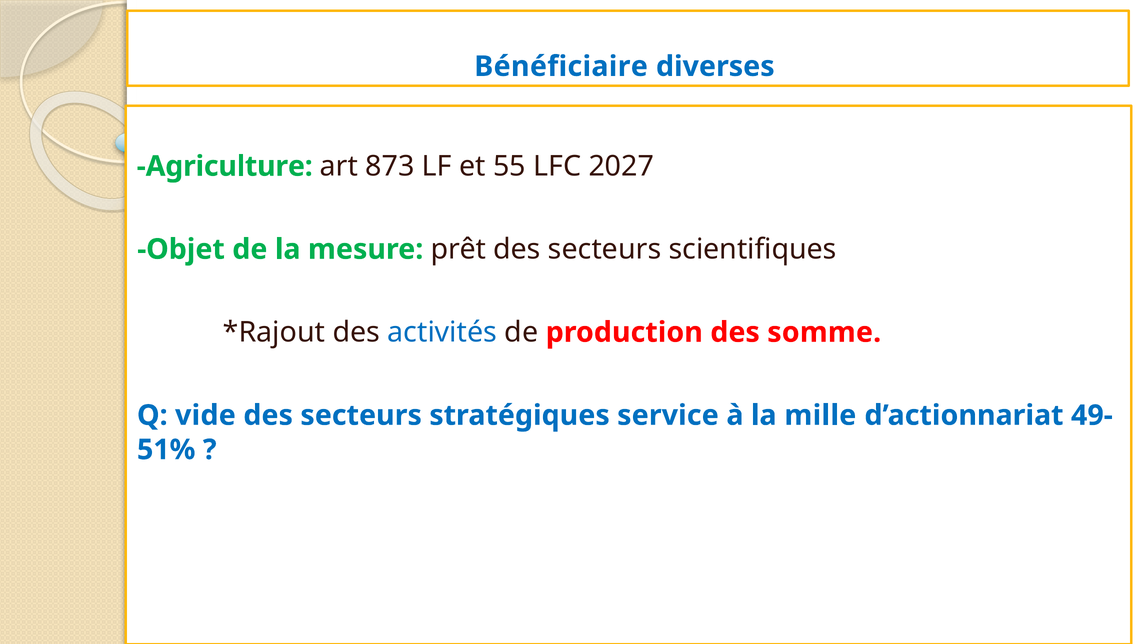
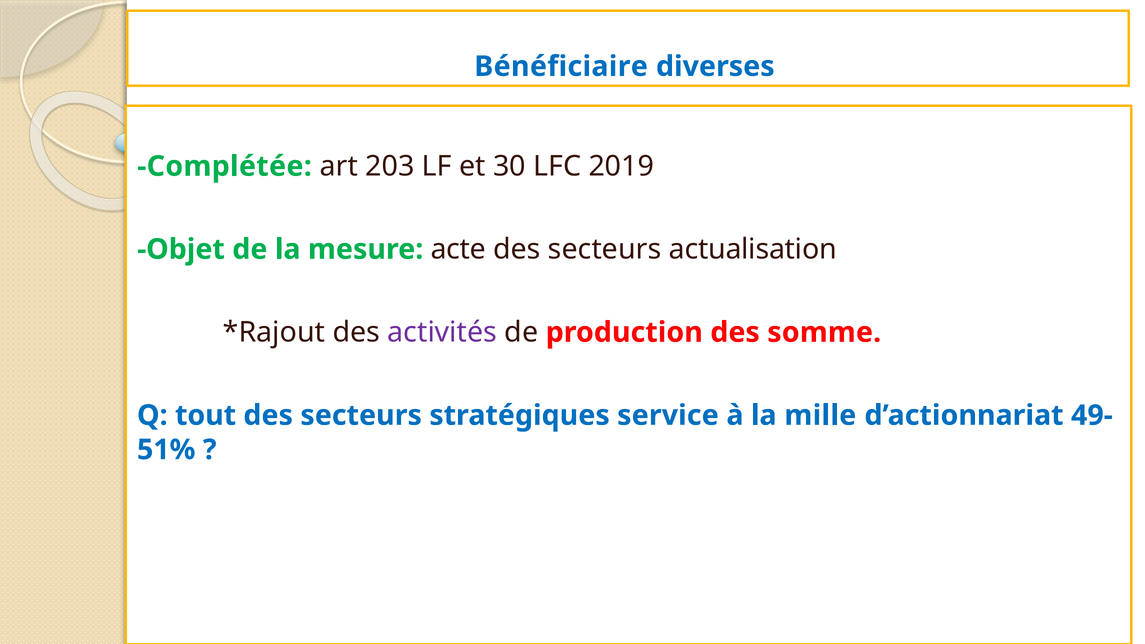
Agriculture: Agriculture -> Complétée (224, 166)
873: 873 -> 203 (390, 166)
55: 55 -> 30 (509, 166)
2027: 2027 -> 2019 (621, 166)
prêt: prêt -> acte (458, 249)
scientifiques: scientifiques -> actualisation (753, 249)
activités colour: blue -> purple (442, 332)
vide: vide -> tout (206, 415)
